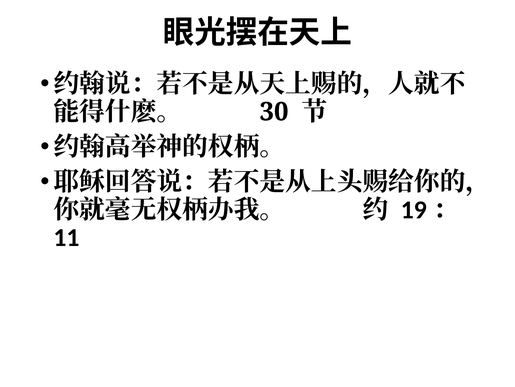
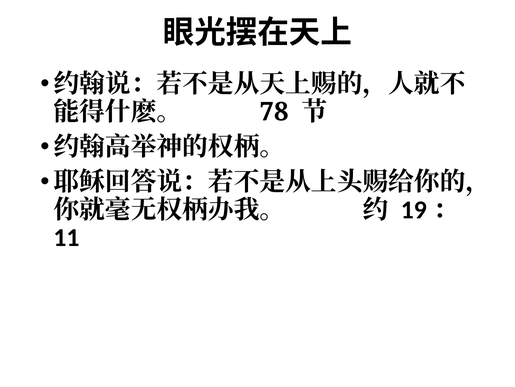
30: 30 -> 78 (274, 112)
